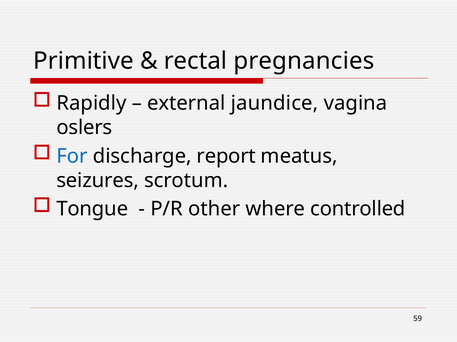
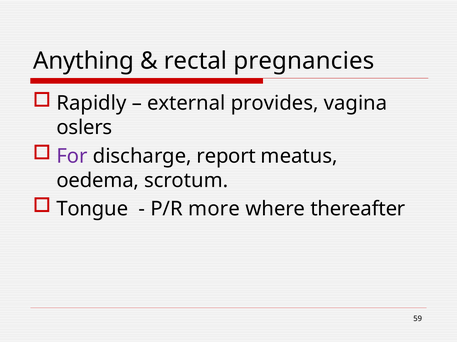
Primitive: Primitive -> Anything (84, 61)
jaundice: jaundice -> provides (275, 103)
For colour: blue -> purple (72, 156)
seizures: seizures -> oedema (98, 181)
other: other -> more (214, 209)
controlled: controlled -> thereafter (358, 209)
